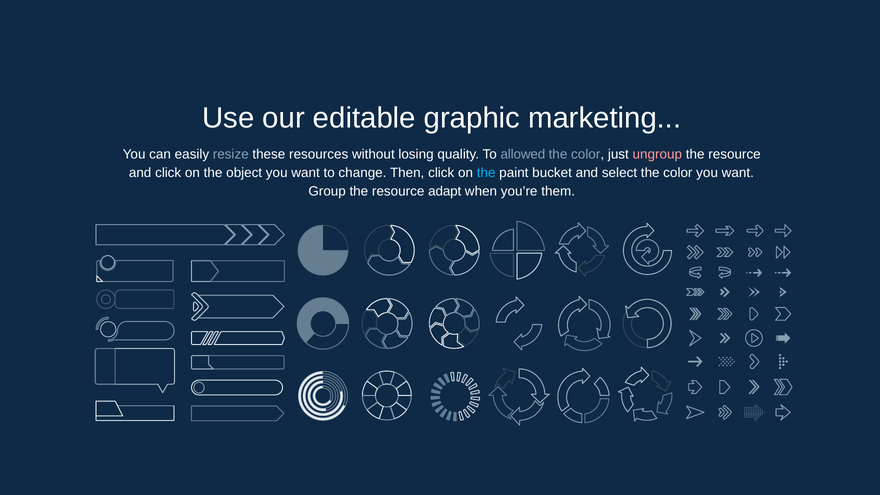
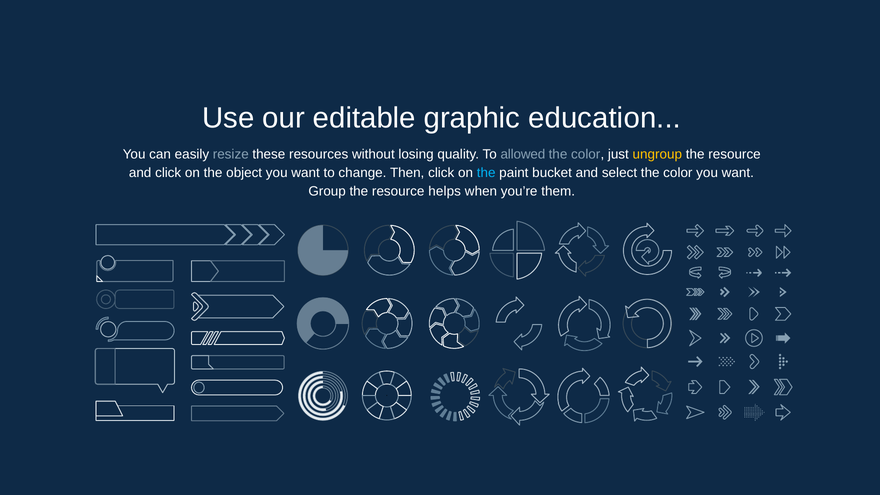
marketing: marketing -> education (605, 118)
ungroup colour: pink -> yellow (657, 154)
adapt: adapt -> helps (445, 191)
